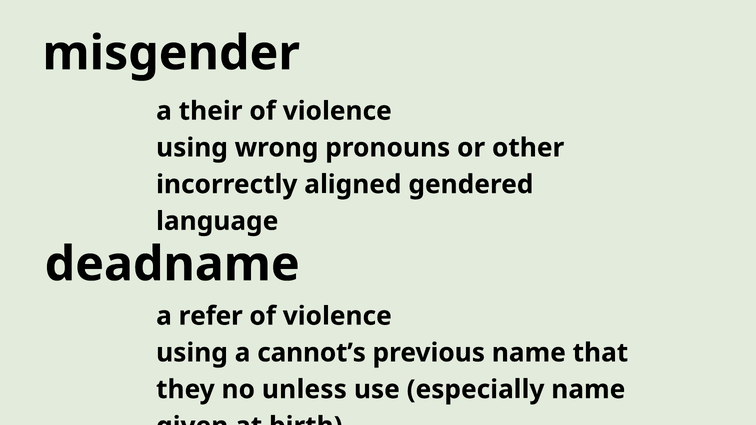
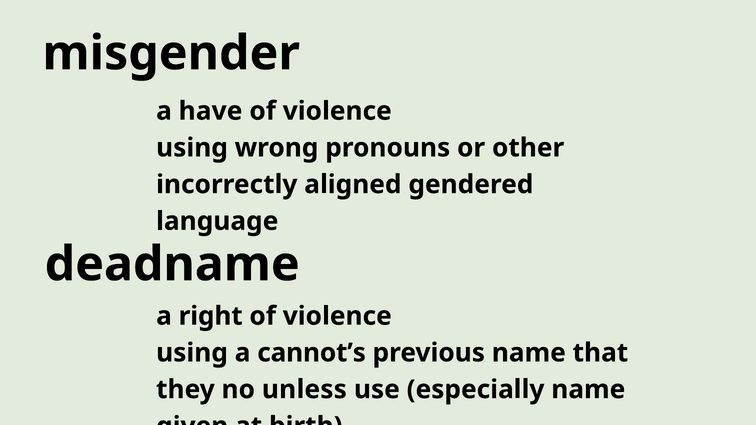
their: their -> have (211, 111)
refer: refer -> right (211, 316)
